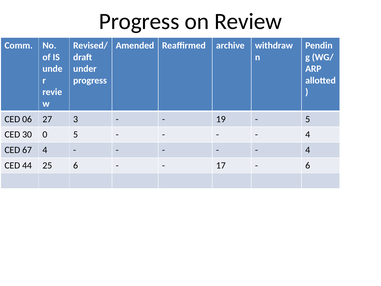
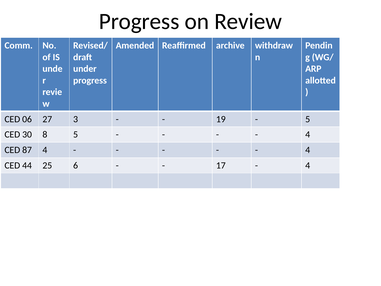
0: 0 -> 8 (45, 134)
67: 67 -> 87 (27, 150)
6: 6 -> 4 (308, 165)
